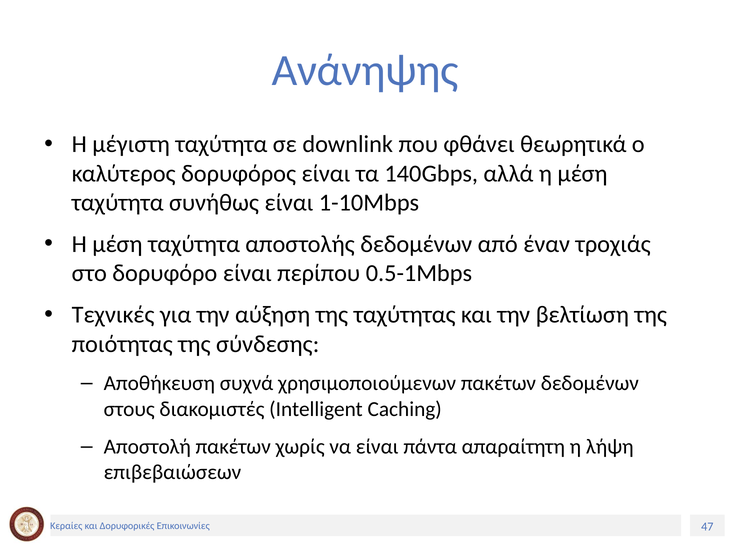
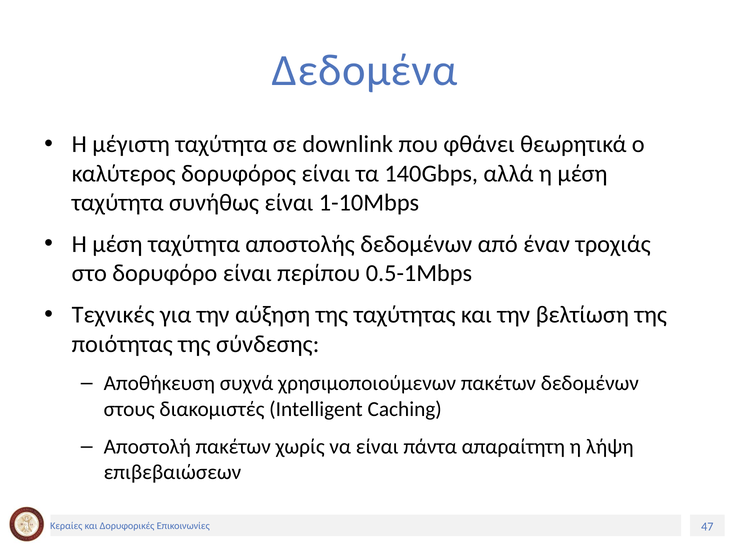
Ανάνηψης: Ανάνηψης -> Δεδομένα (365, 71)
